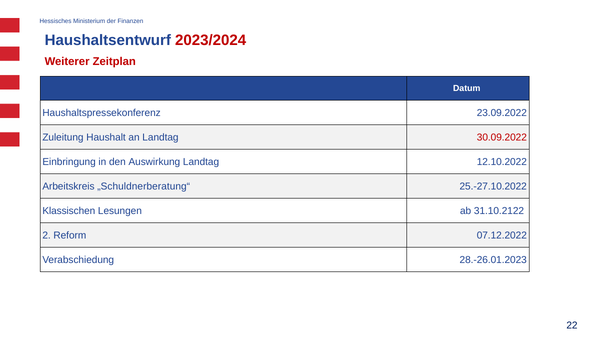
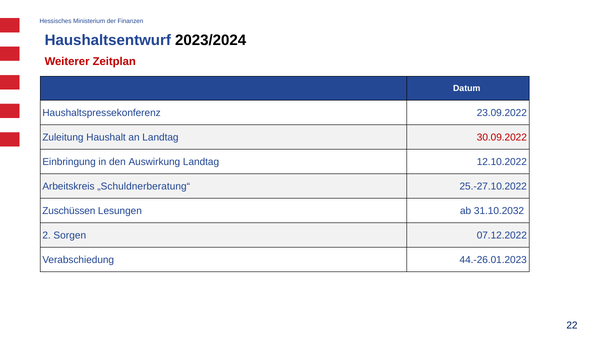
2023/2024 colour: red -> black (211, 40)
Klassischen: Klassischen -> Zuschüssen (69, 211)
31.10.2122: 31.10.2122 -> 31.10.2032 (499, 211)
Reform: Reform -> Sorgen (70, 235)
28.-26.01.2023: 28.-26.01.2023 -> 44.-26.01.2023 (493, 260)
